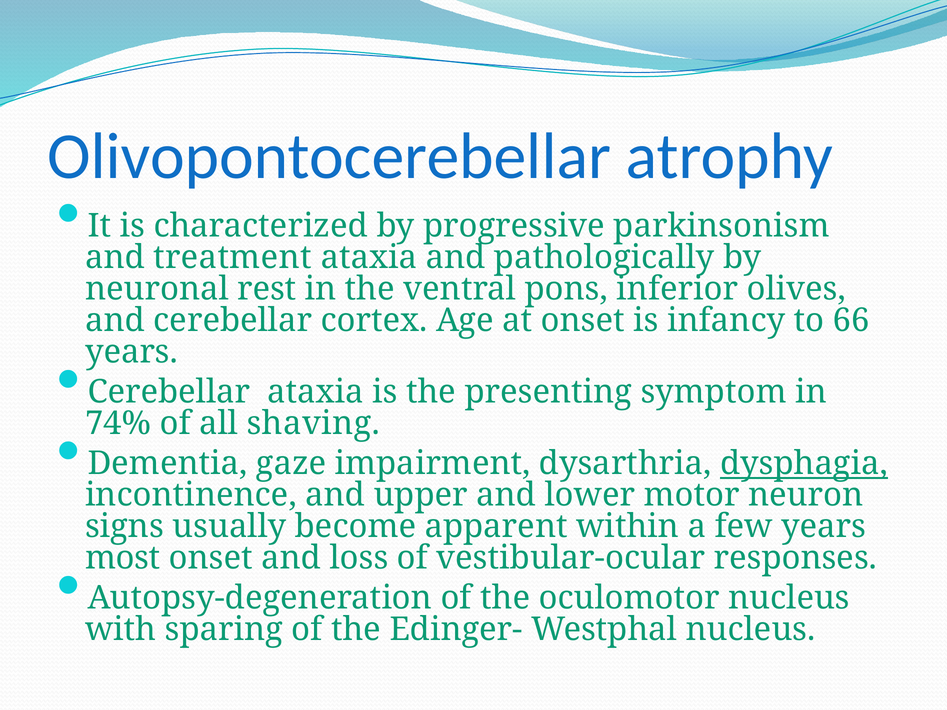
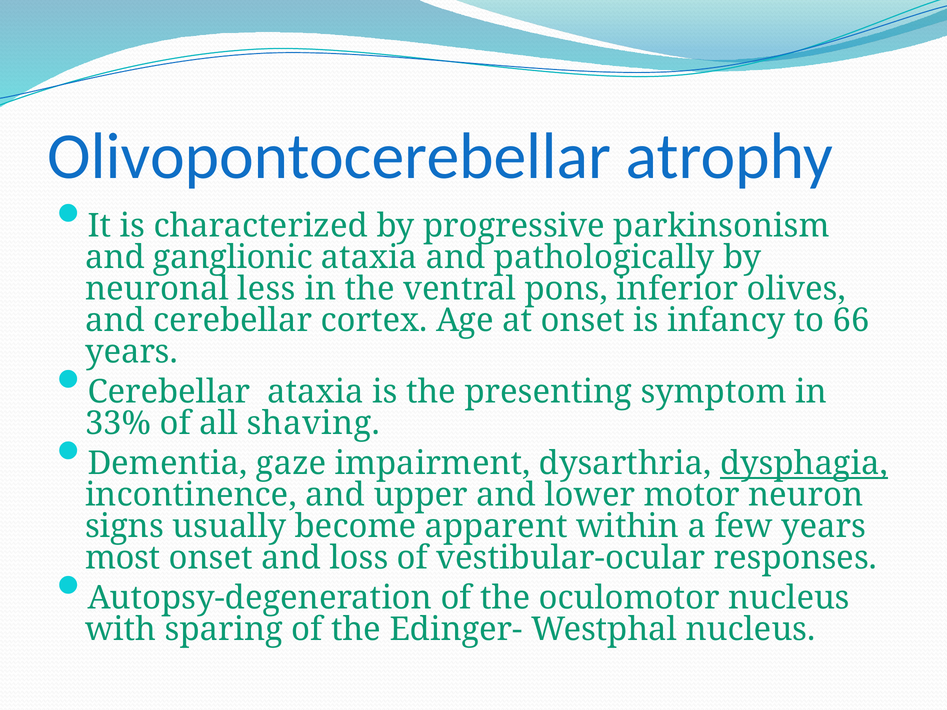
treatment: treatment -> ganglionic (233, 257)
rest: rest -> less (267, 289)
74%: 74% -> 33% (118, 423)
